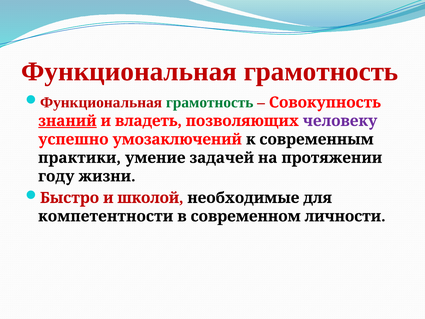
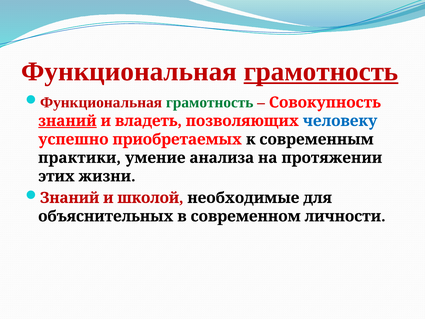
грамотность underline: none -> present (321, 71)
человеку colour: purple -> blue (340, 121)
умозаключений: умозаключений -> приобретаемых (177, 139)
задачей: задачей -> анализа (222, 158)
году: году -> этих (56, 176)
Быстро: Быстро -> Знаний (70, 198)
компетентности: компетентности -> объяснительных (106, 216)
